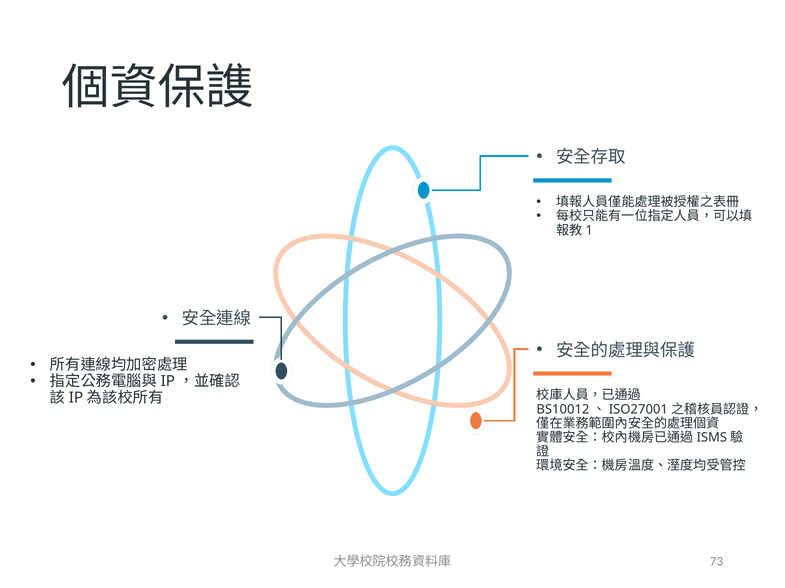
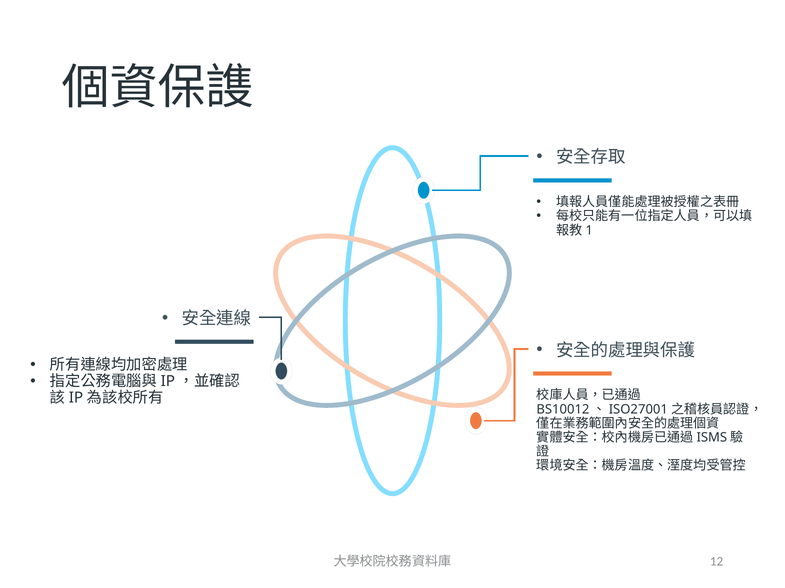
73: 73 -> 12 (717, 562)
